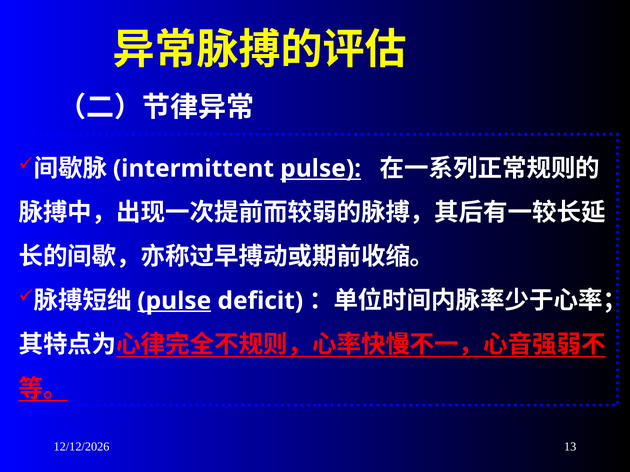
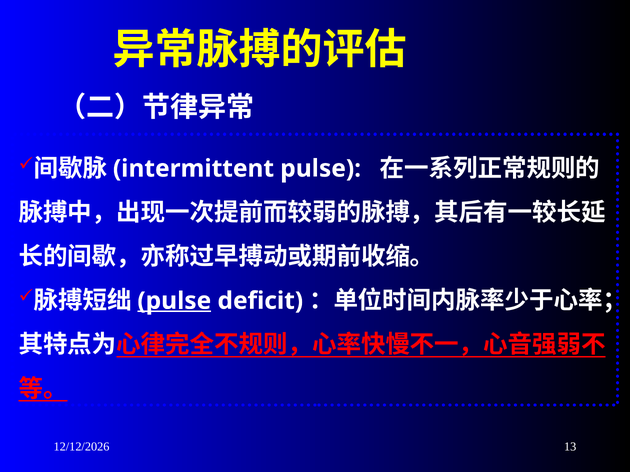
pulse underline: present -> none (321, 169)
